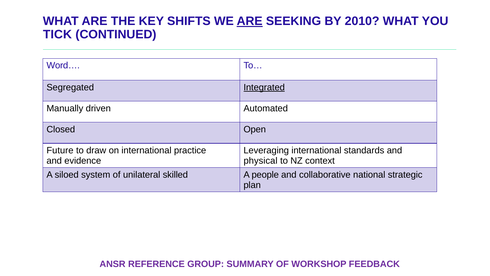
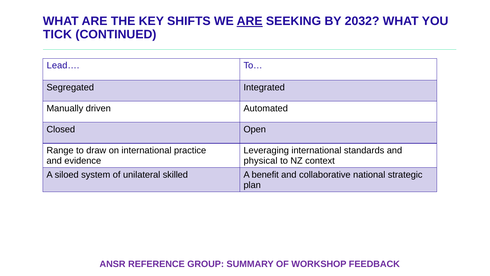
2010: 2010 -> 2032 (362, 21)
Word…: Word… -> Lead… (63, 65)
Integrated underline: present -> none (264, 87)
Future: Future -> Range (60, 150)
people: people -> benefit (265, 174)
